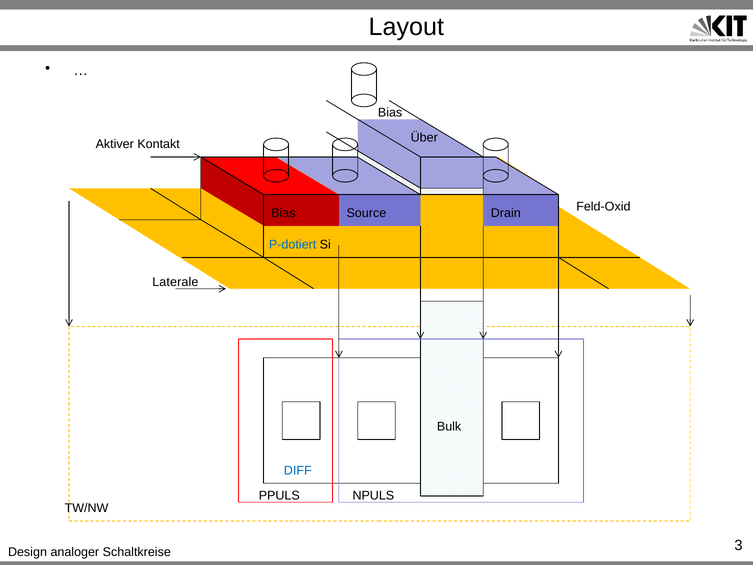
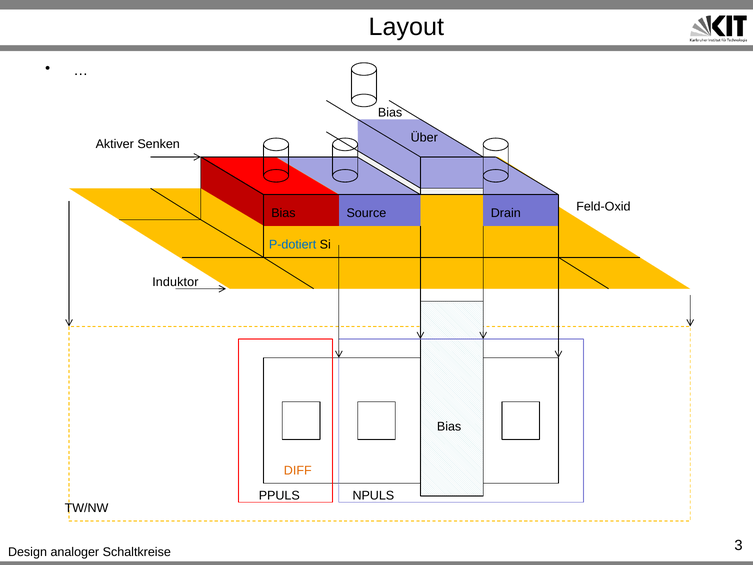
Kontakt: Kontakt -> Senken (159, 144)
Laterale: Laterale -> Induktor (175, 282)
Bulk: Bulk -> Bias (449, 426)
DIFF colour: blue -> orange (298, 470)
